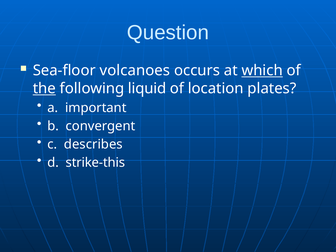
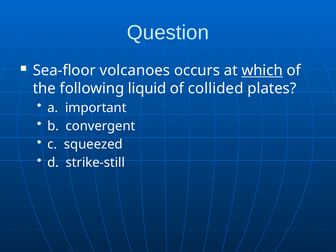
the underline: present -> none (44, 88)
location: location -> collided (216, 88)
describes: describes -> squeezed (93, 144)
strike-this: strike-this -> strike-still (95, 163)
